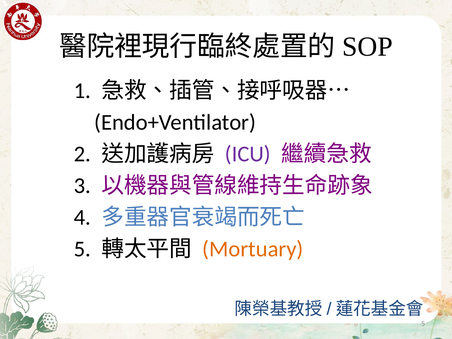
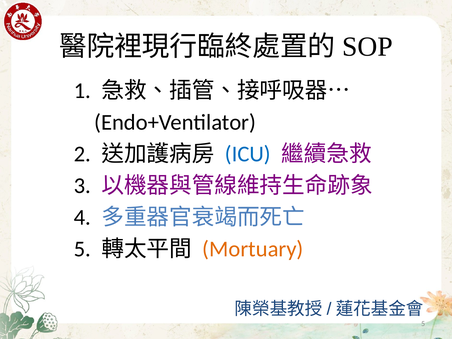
ICU colour: purple -> blue (248, 154)
